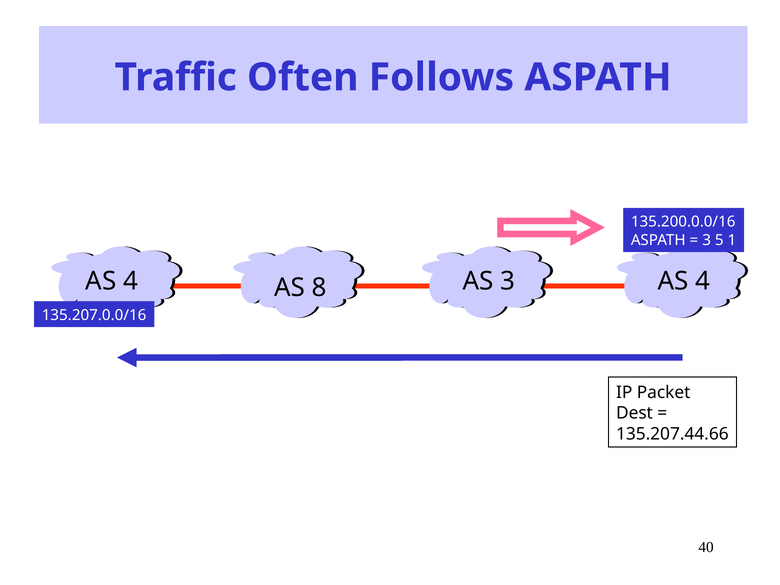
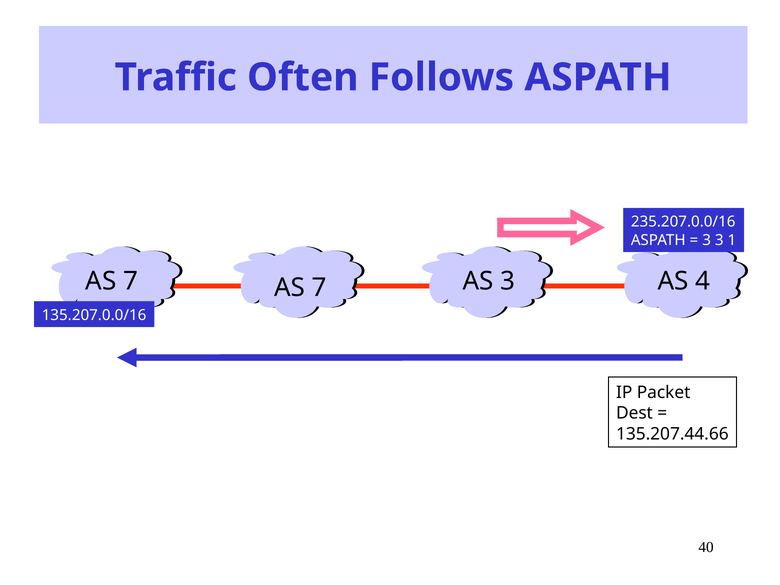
135.200.0.0/16: 135.200.0.0/16 -> 235.207.0.0/16 (683, 222)
3 5: 5 -> 3 (719, 240)
4: 4 -> 7 (130, 281)
8: 8 -> 7 (319, 288)
